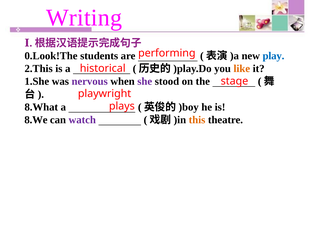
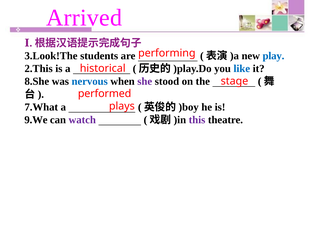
Writing: Writing -> Arrived (84, 18)
0.Look!The: 0.Look!The -> 3.Look!The (51, 56)
like colour: orange -> blue (242, 69)
1.She: 1.She -> 8.She (37, 81)
nervous colour: purple -> blue (90, 81)
playwright: playwright -> performed (105, 94)
8.What: 8.What -> 7.What (41, 107)
8.We: 8.We -> 9.We (36, 120)
this colour: orange -> purple (197, 120)
